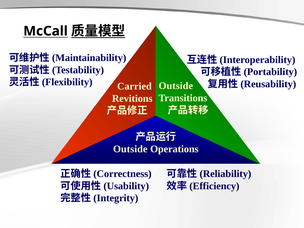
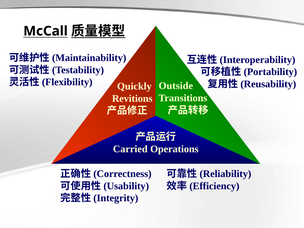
Carried: Carried -> Quickly (134, 86)
Outside: Outside -> Carried (130, 149)
